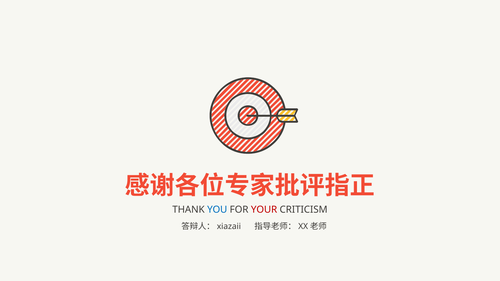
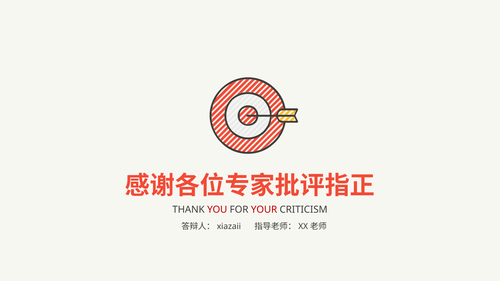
YOU colour: blue -> red (217, 210)
